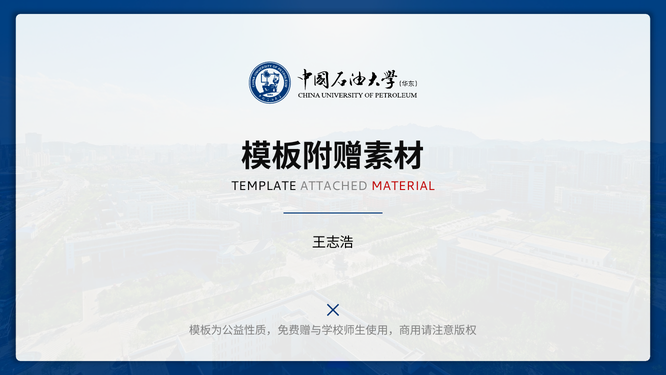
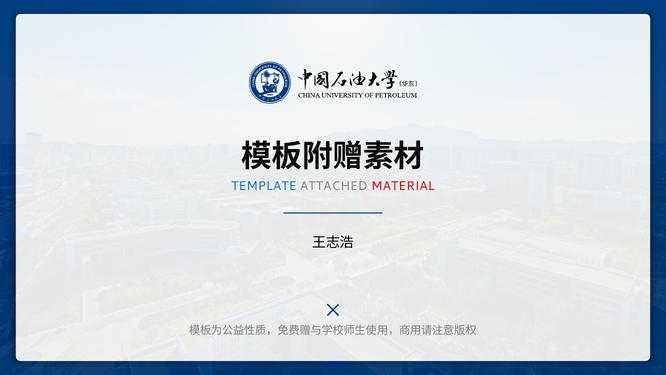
TEMPLATE colour: black -> blue (264, 186)
